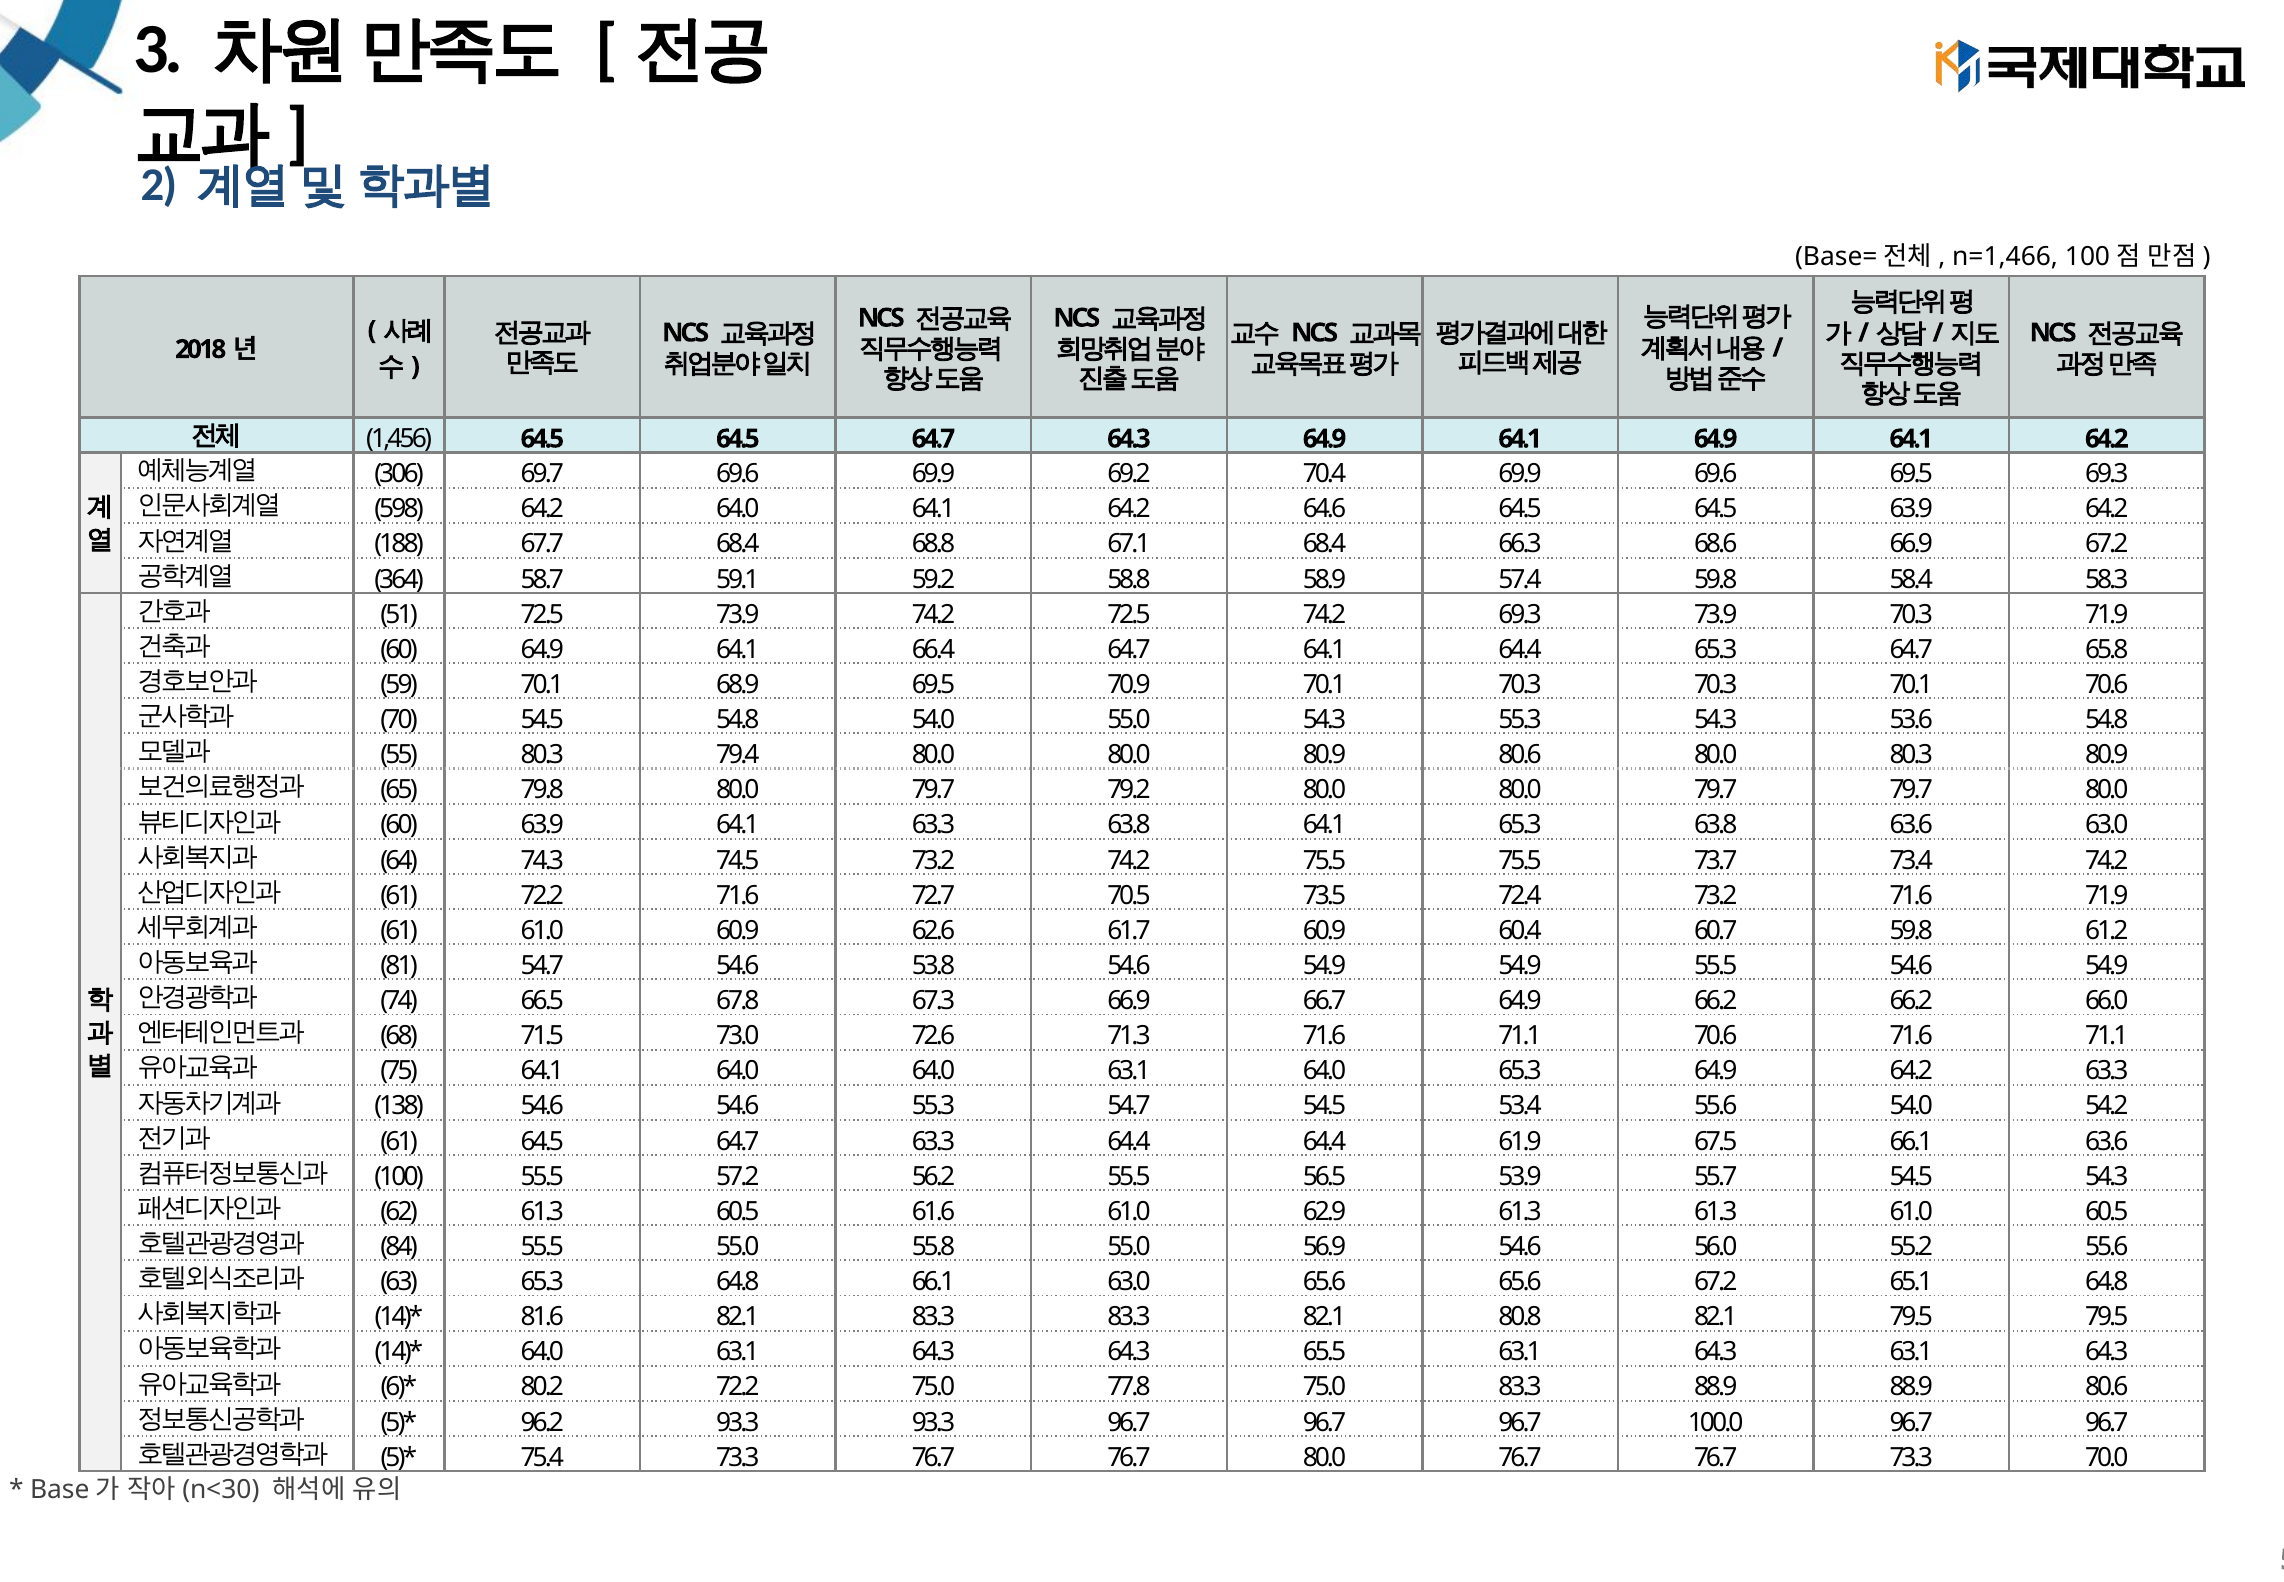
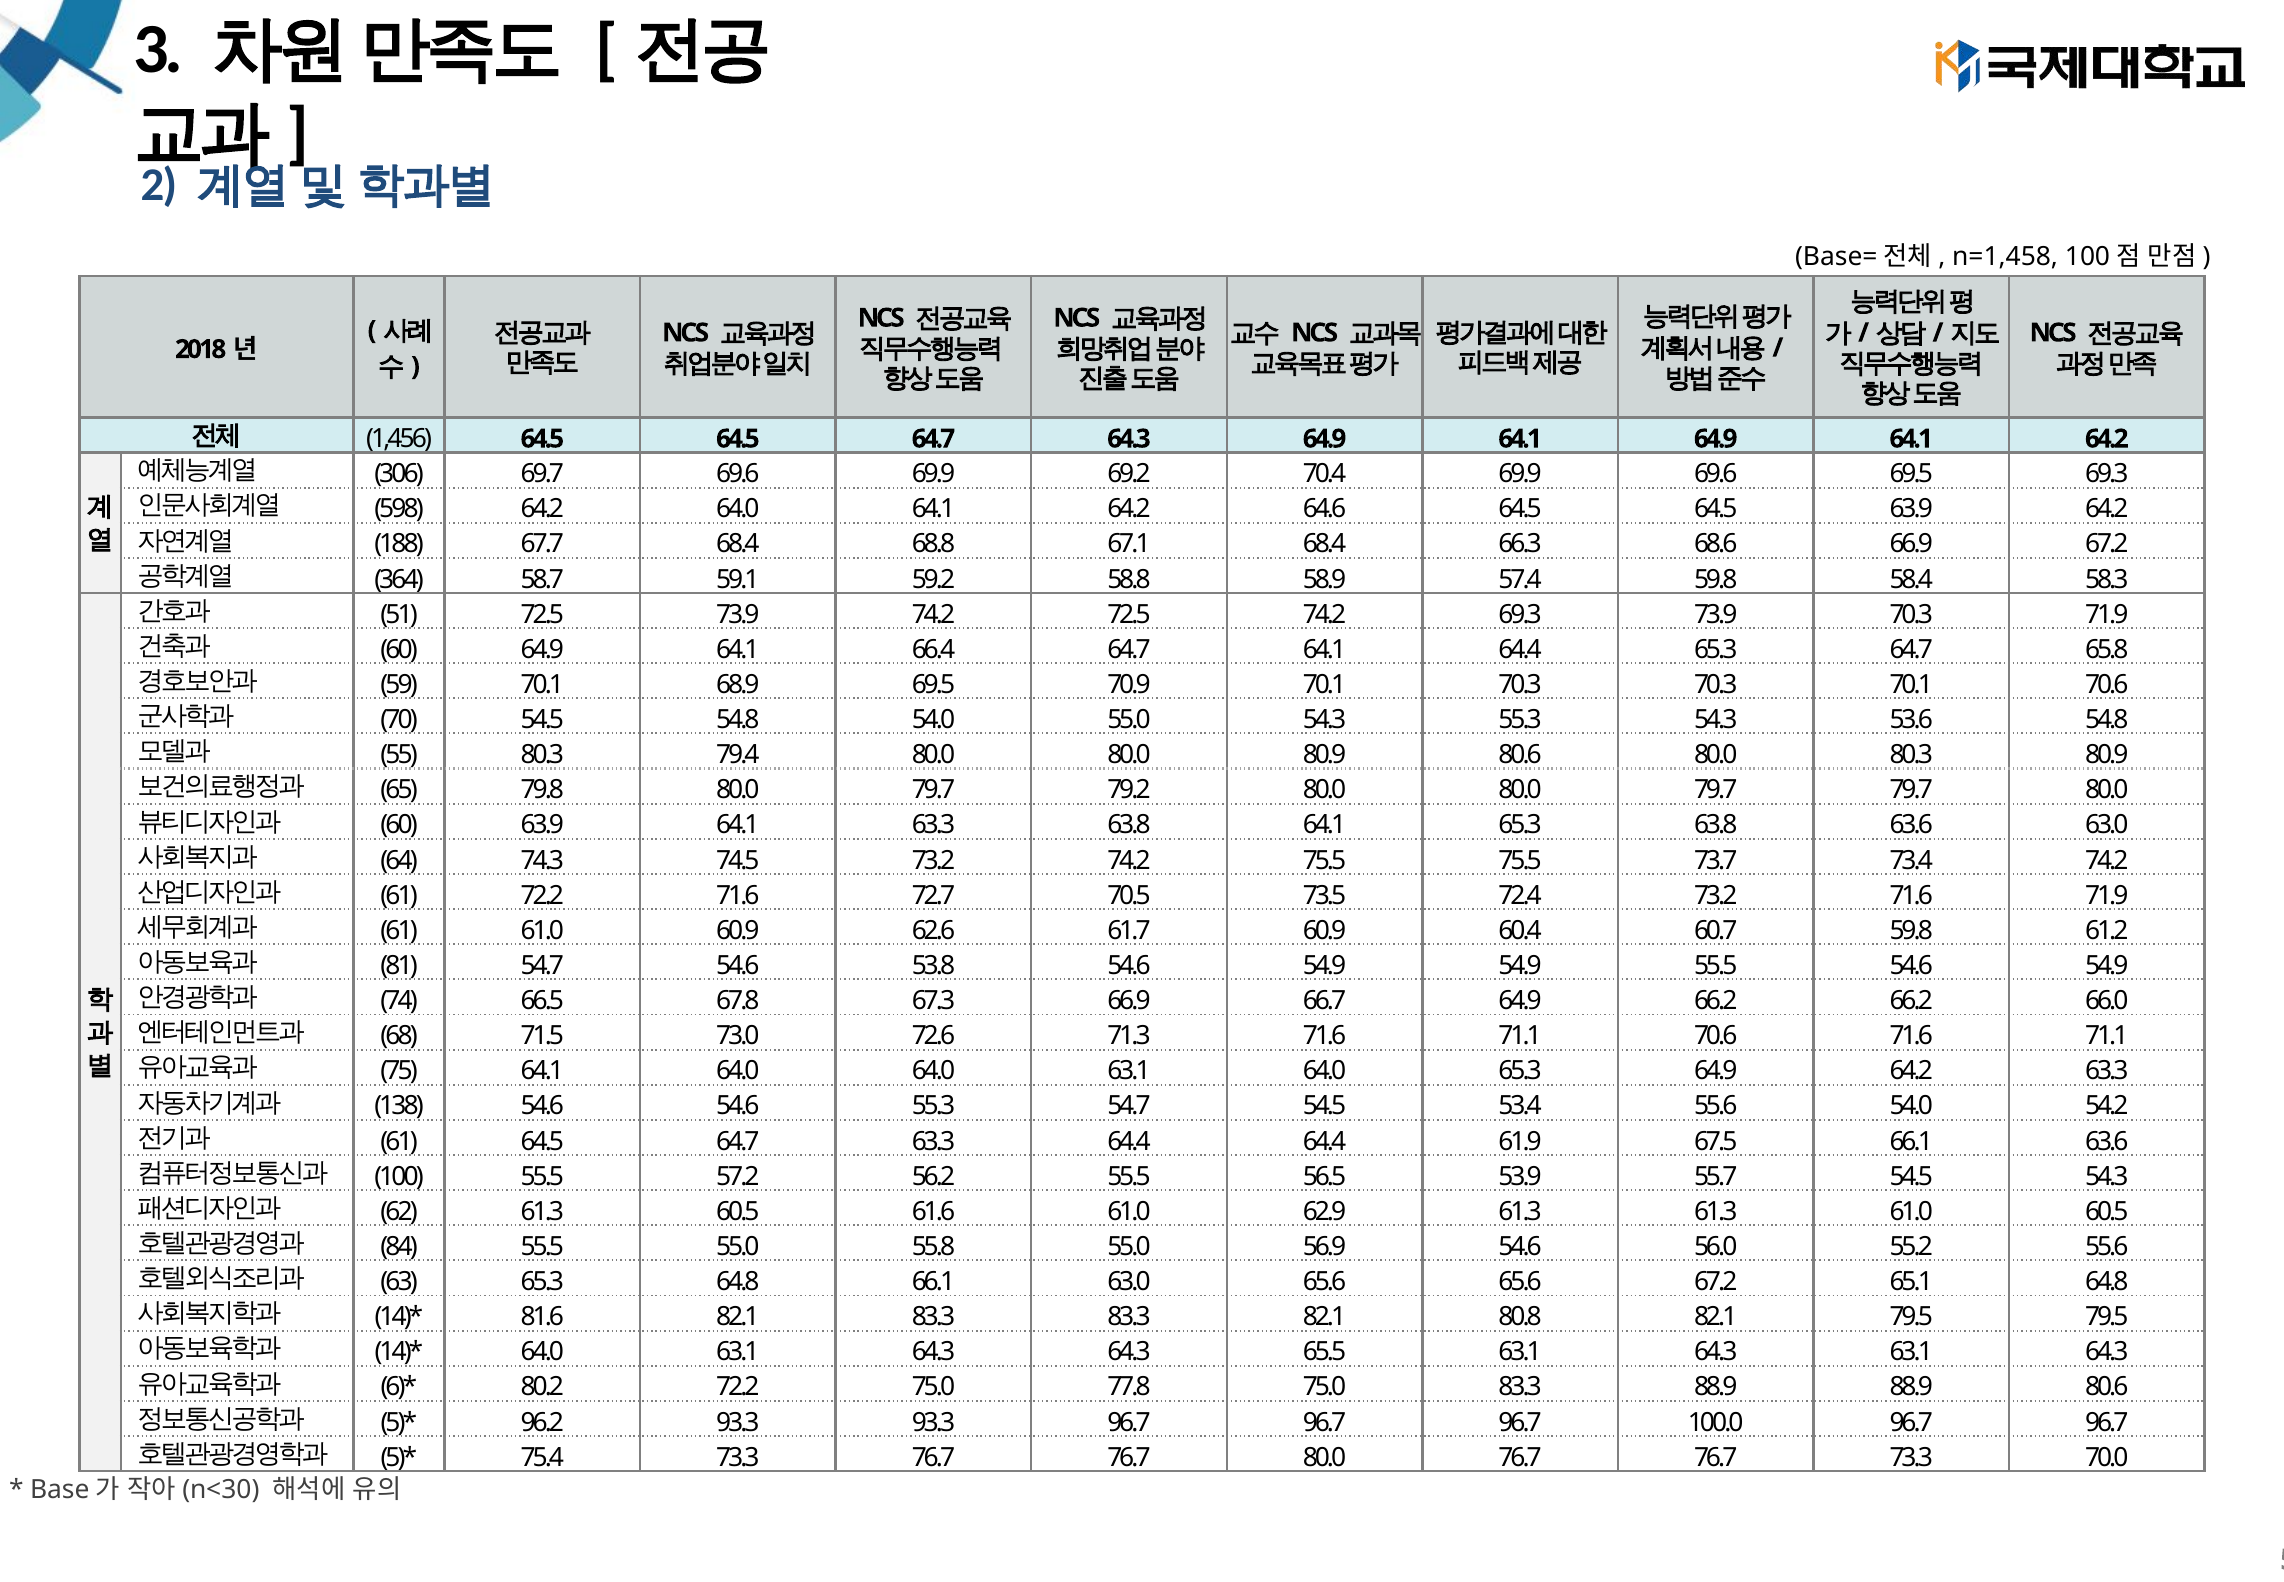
n=1,466: n=1,466 -> n=1,458 (2005, 257)
